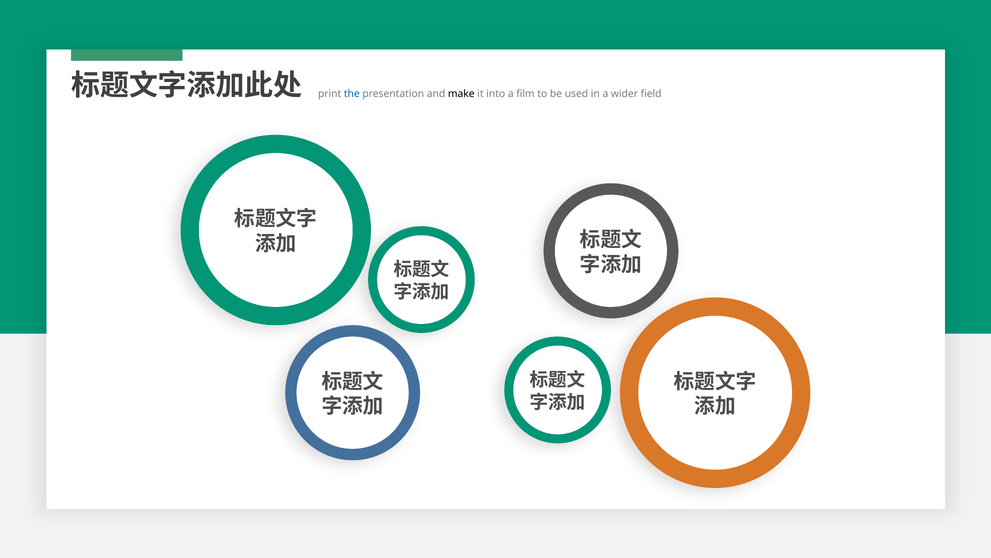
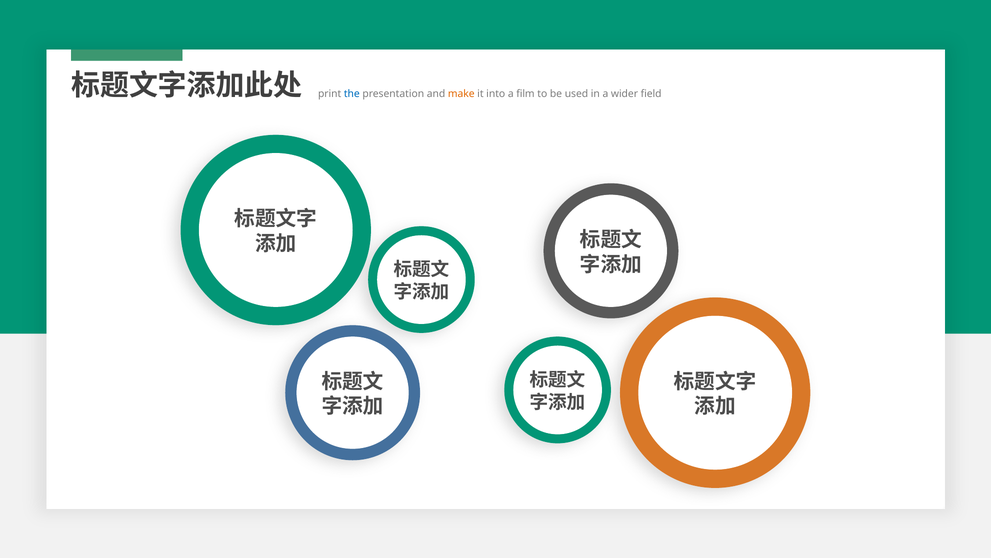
make colour: black -> orange (461, 94)
